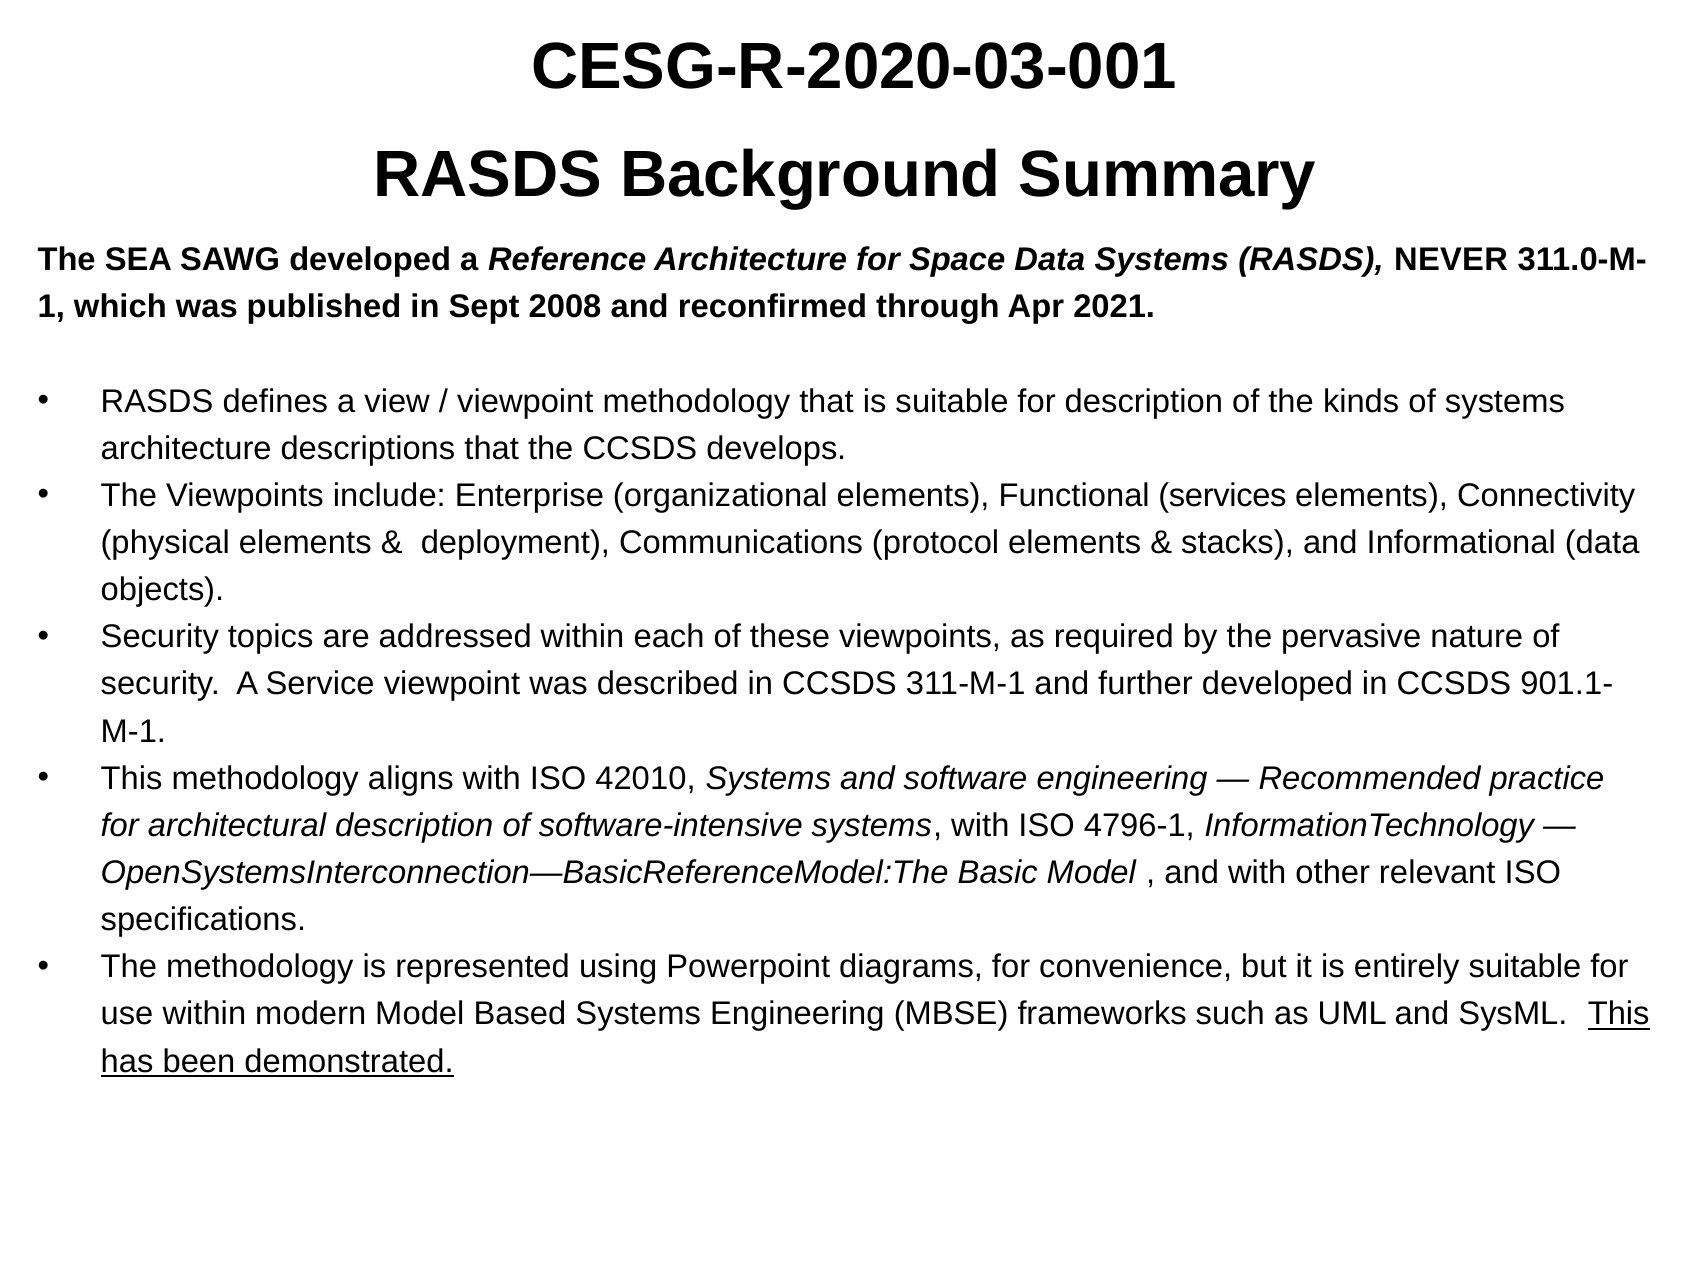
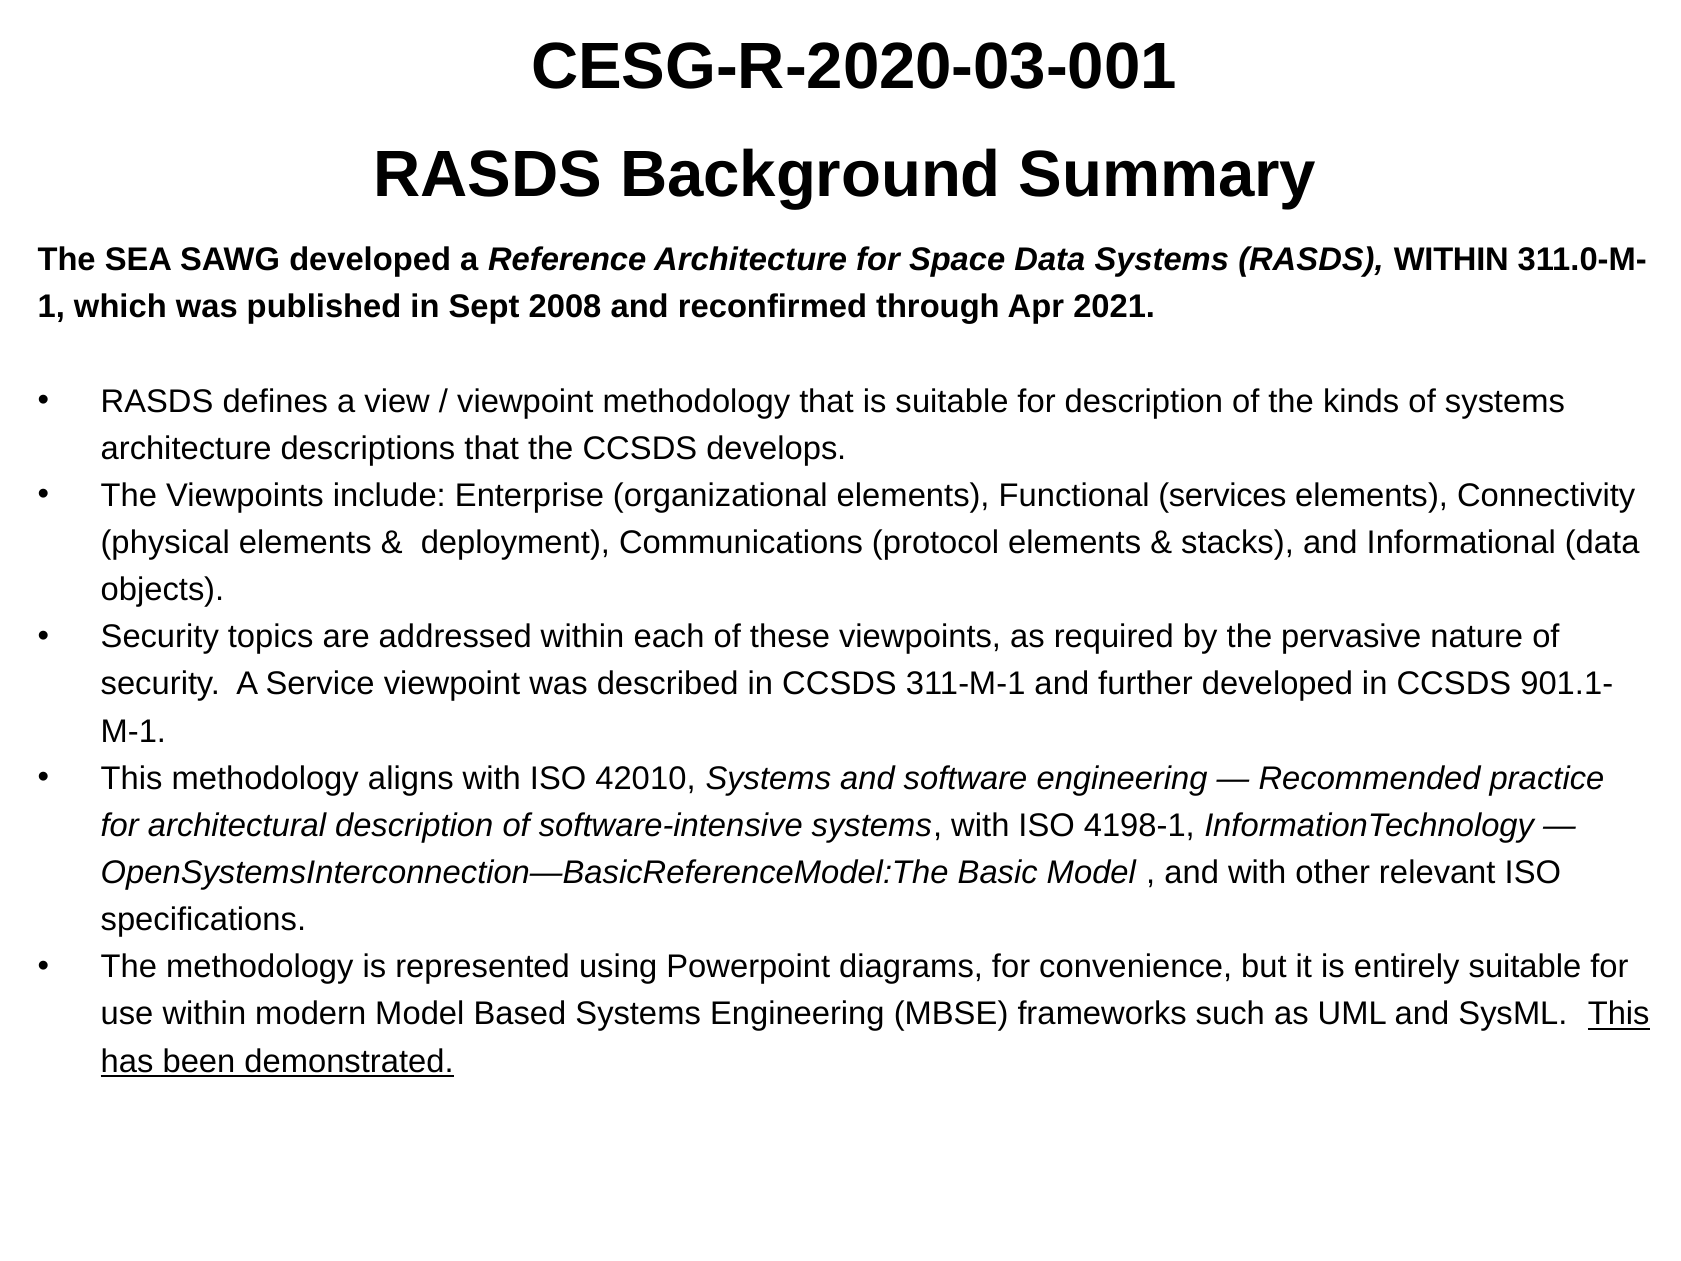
RASDS NEVER: NEVER -> WITHIN (1451, 260)
4796-1: 4796-1 -> 4198-1 (1139, 825)
